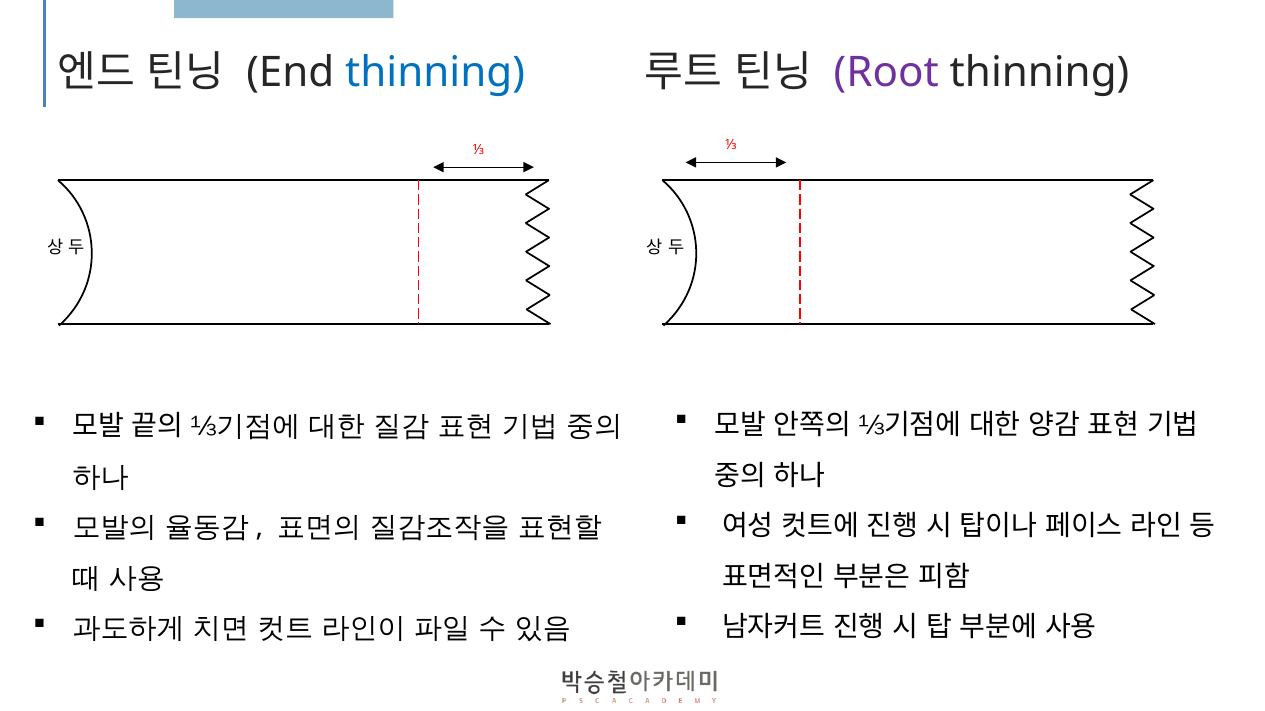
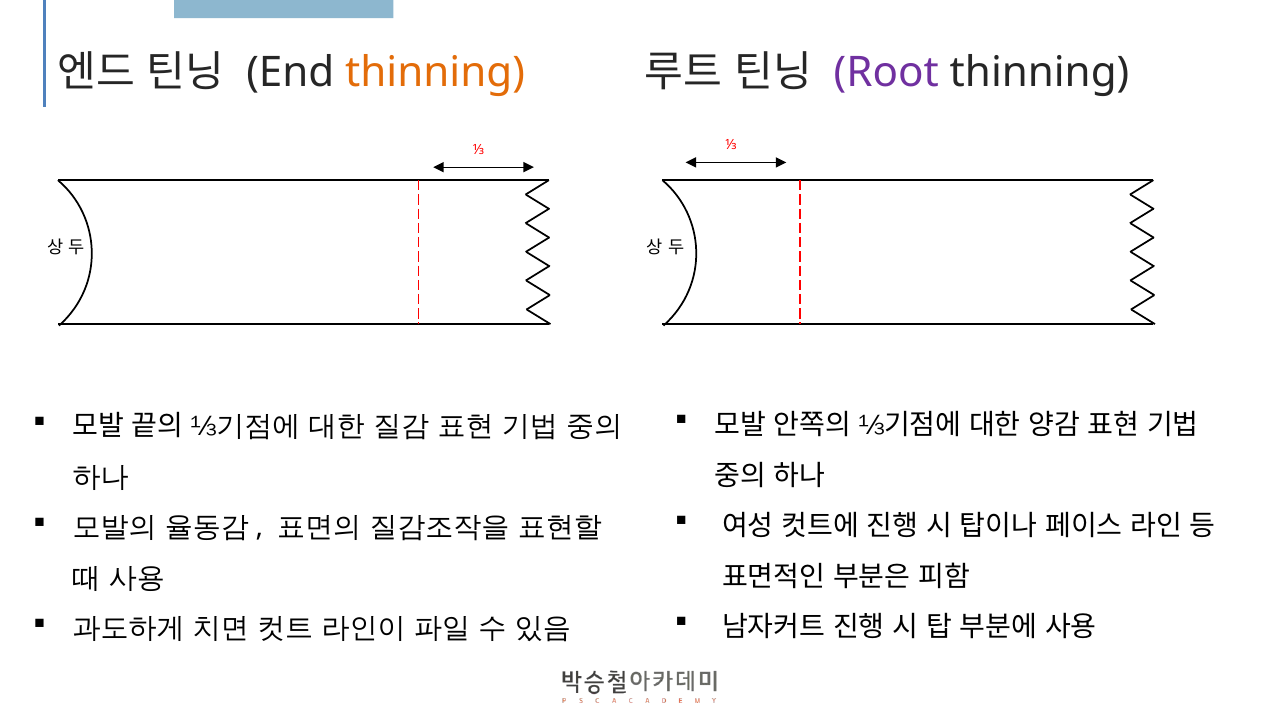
thinning colour: blue -> orange (435, 73)
